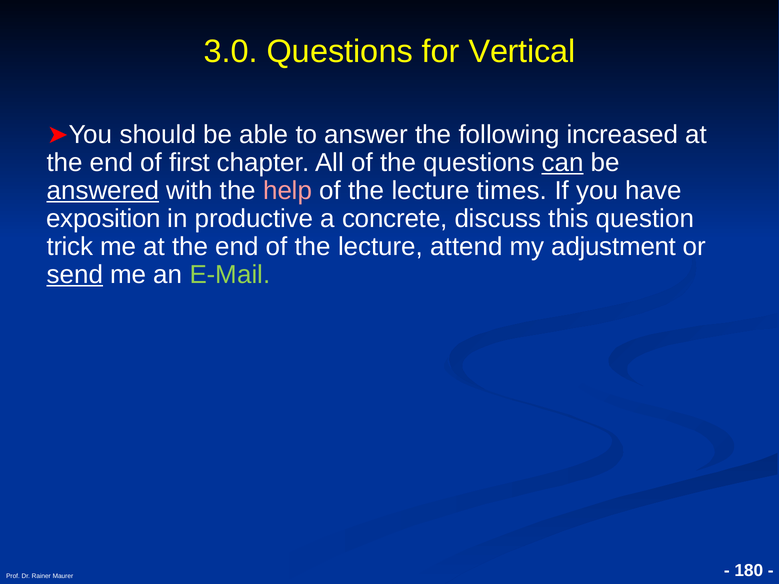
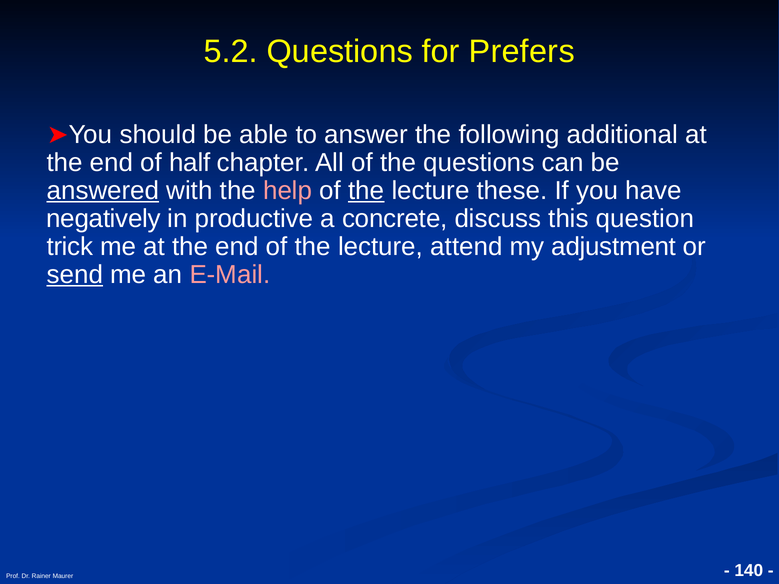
3.0: 3.0 -> 5.2 (231, 52)
Vertical: Vertical -> Prefers (522, 52)
increased: increased -> additional (622, 135)
first: first -> half (190, 163)
can underline: present -> none (563, 163)
the underline: none -> present (366, 191)
times: times -> these (512, 191)
exposition: exposition -> negatively (104, 219)
E-Mail colour: light green -> pink (230, 275)
180: 180 -> 140 (749, 571)
